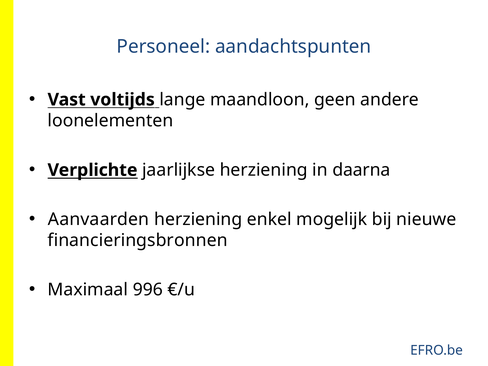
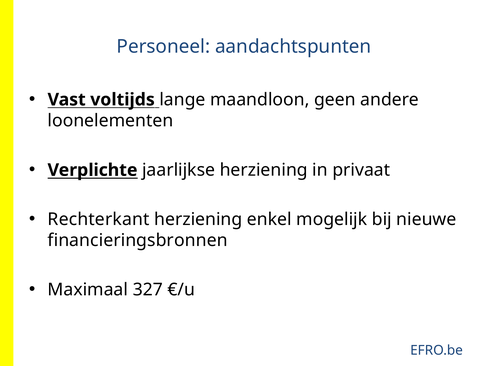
daarna: daarna -> privaat (361, 170)
Aanvaarden: Aanvaarden -> Rechterkant (99, 219)
996: 996 -> 327 (148, 290)
